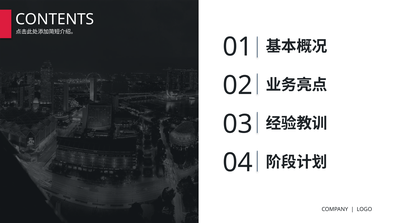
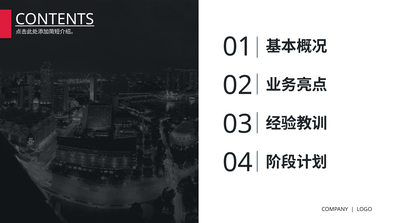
CONTENTS underline: none -> present (55, 19)
